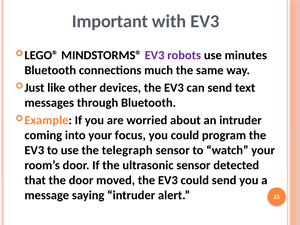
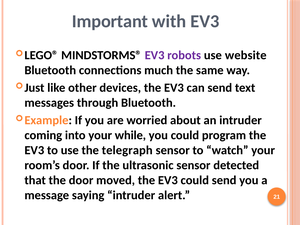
minutes: minutes -> website (246, 55)
focus: focus -> while (130, 135)
